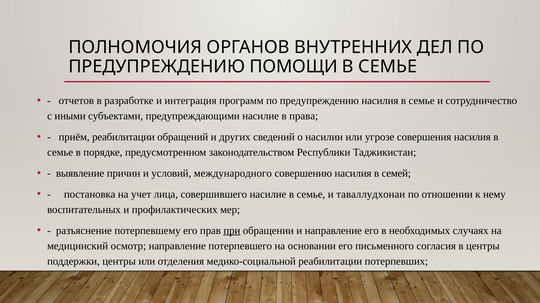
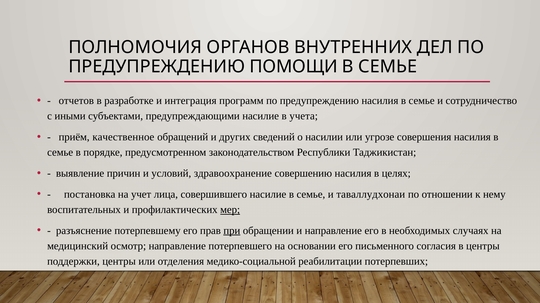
права: права -> учета (304, 116)
приём реабилитации: реабилитации -> качественное (123, 137)
международного: международного -> здравоохранение (233, 174)
семей: семей -> целях (396, 174)
мер underline: none -> present (230, 210)
